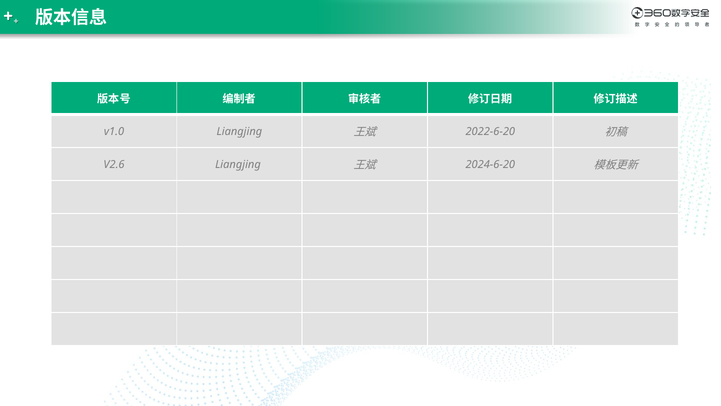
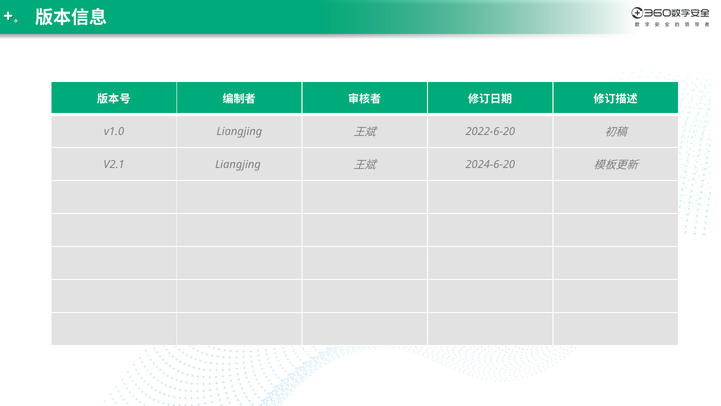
V2.6: V2.6 -> V2.1 (114, 165)
